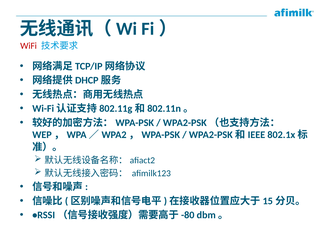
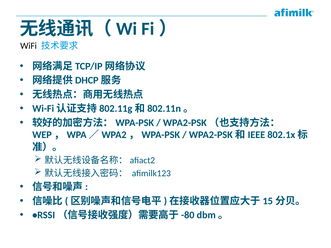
WiFi colour: red -> black (29, 46)
